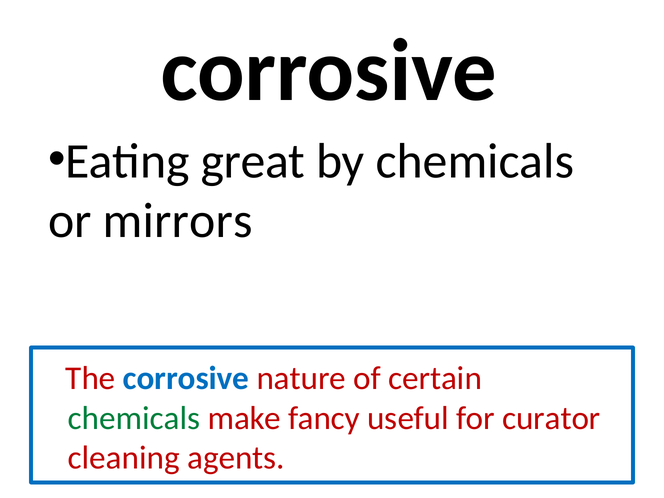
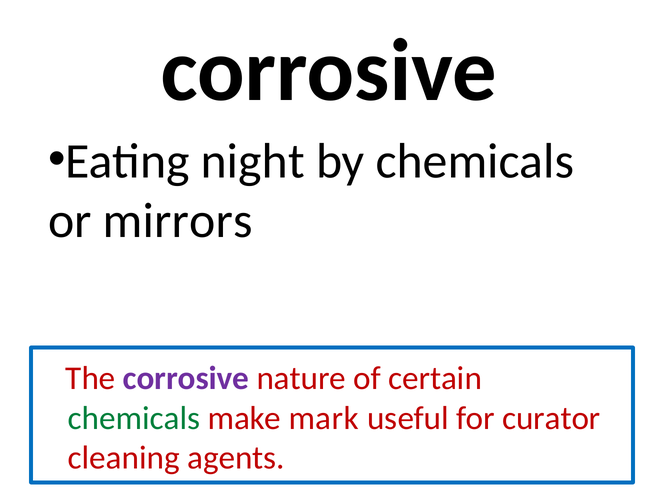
great: great -> night (253, 161)
corrosive colour: blue -> purple (186, 378)
fancy: fancy -> mark (324, 418)
